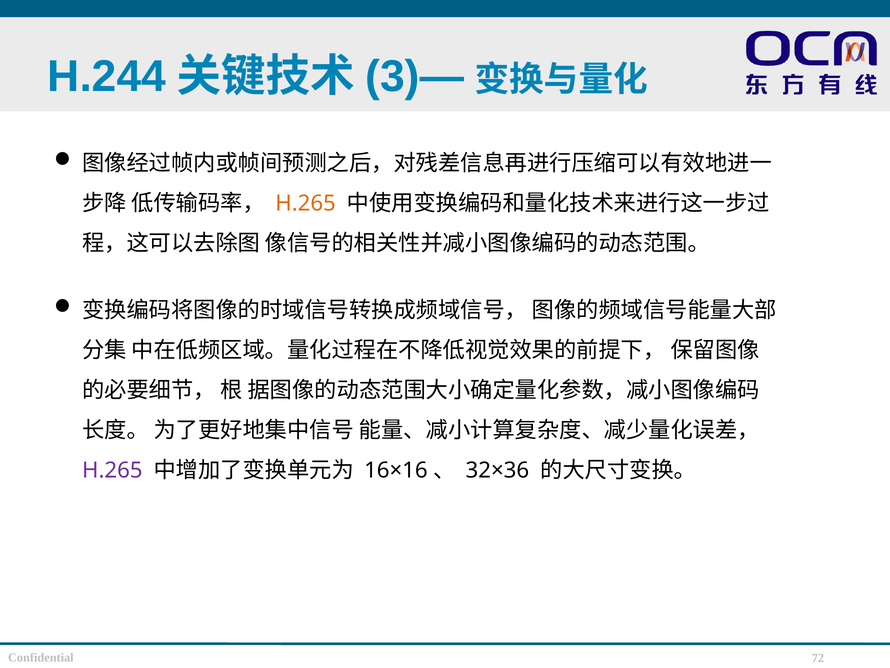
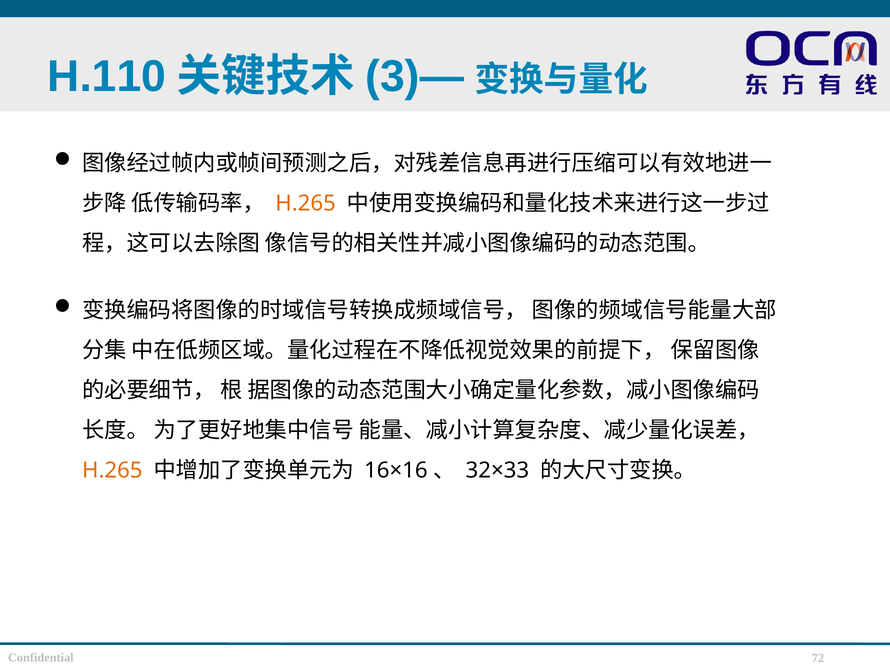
H.244: H.244 -> H.110 (107, 76)
H.265 colour: purple -> orange (112, 470)
32×36: 32×36 -> 32×33 (497, 470)
